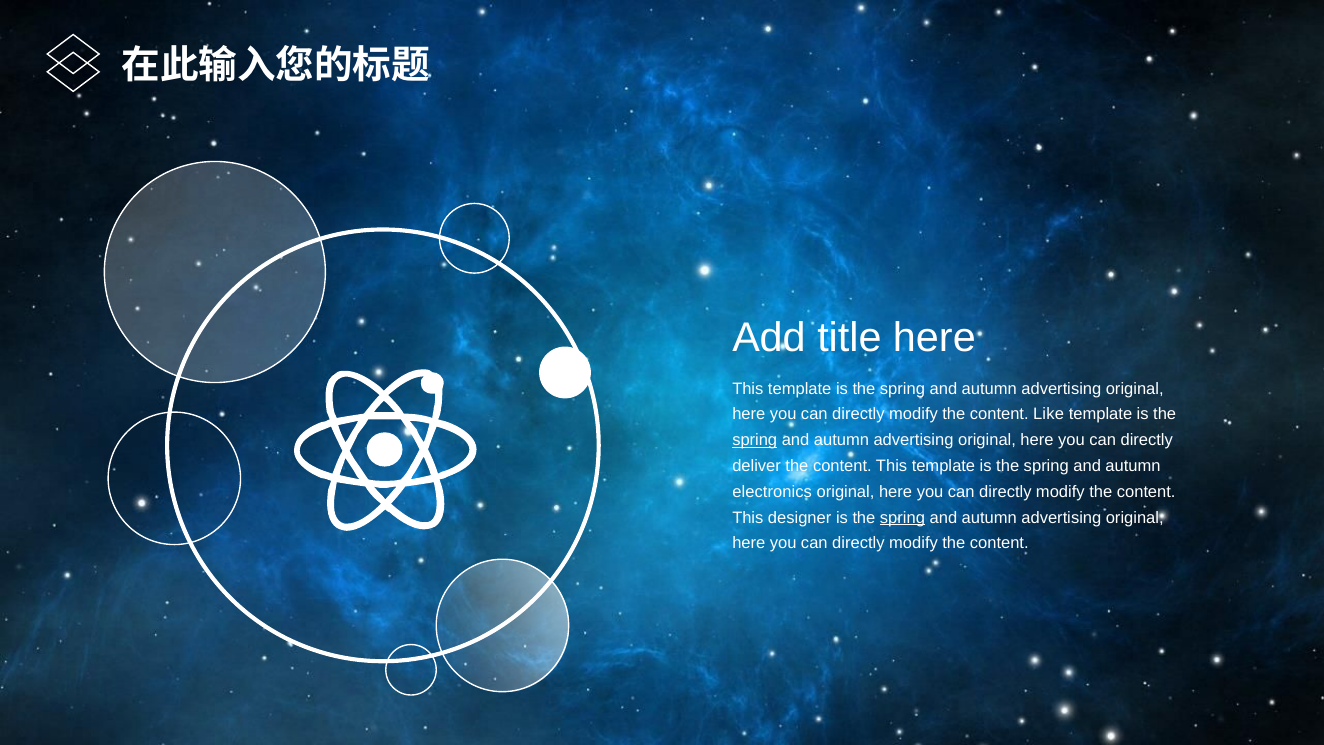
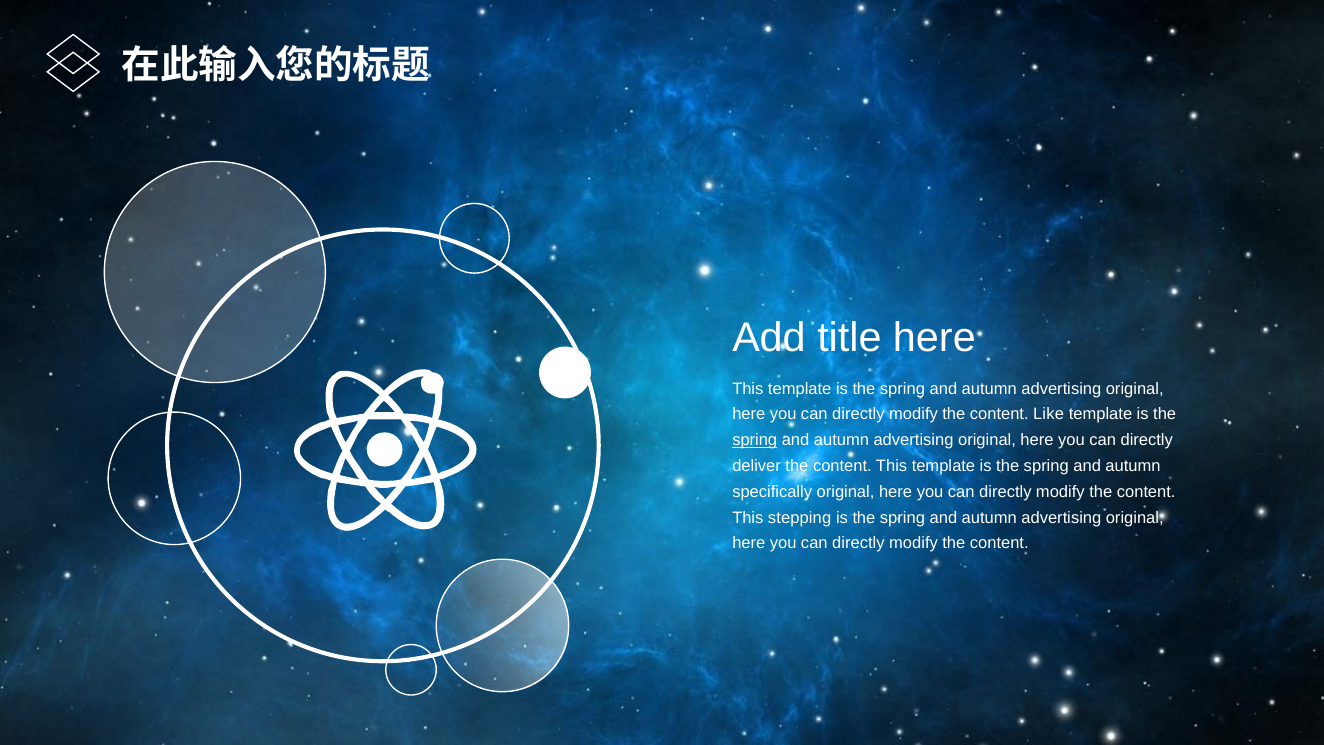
electronics: electronics -> specifically (772, 492)
designer: designer -> stepping (800, 517)
spring underline: present -> none (902, 517)
